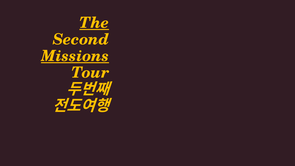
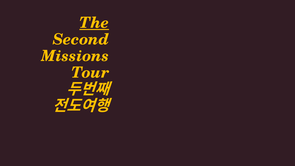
Missions underline: present -> none (75, 56)
